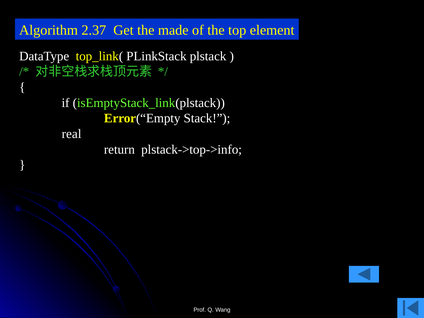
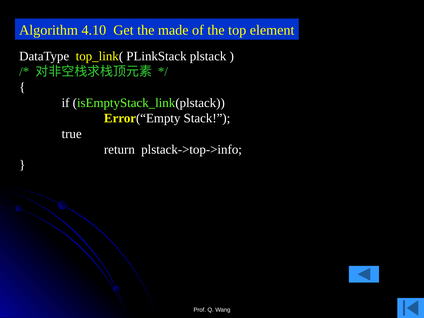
2.37: 2.37 -> 4.10 (94, 30)
real: real -> true (72, 134)
